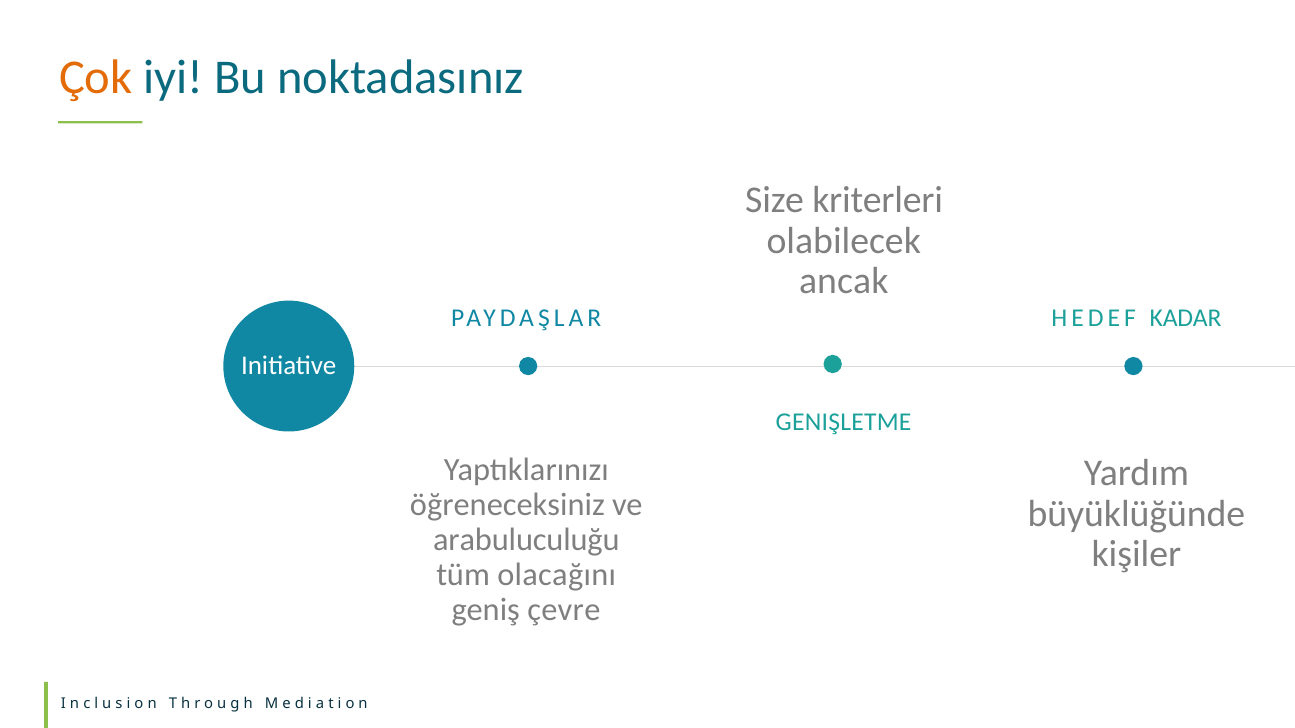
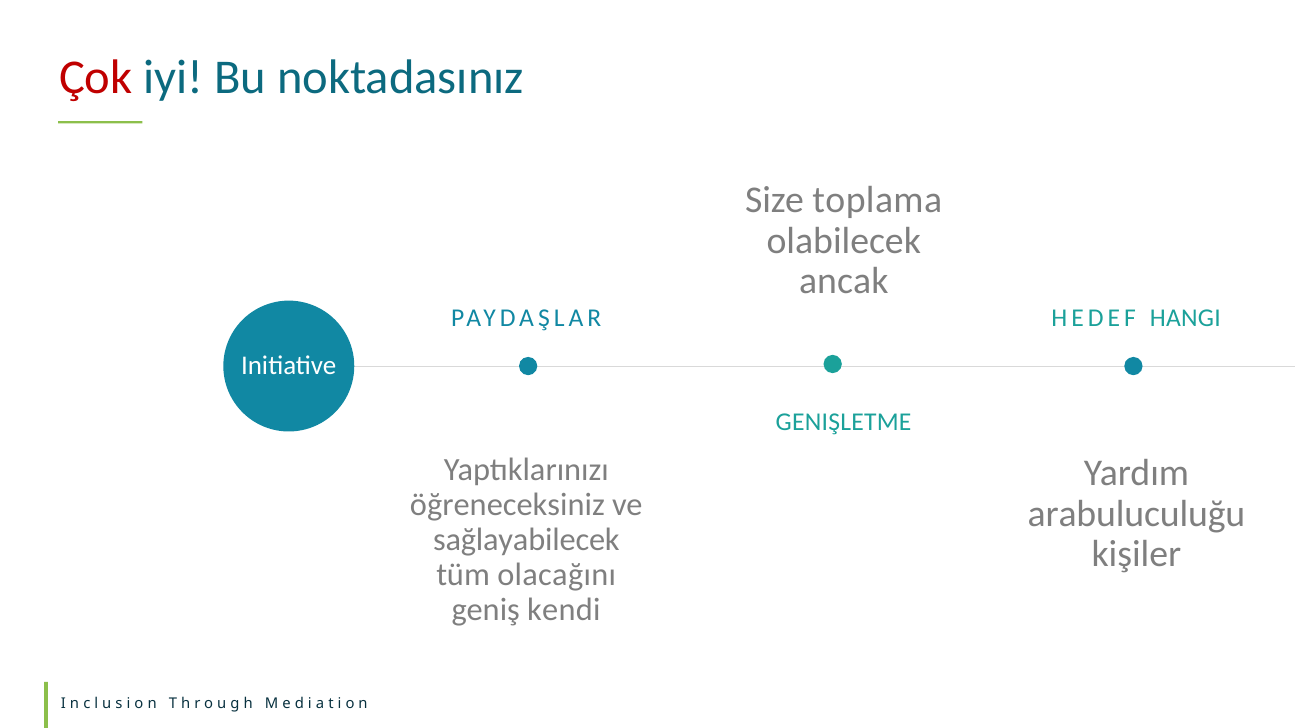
Çok colour: orange -> red (96, 78)
kriterleri: kriterleri -> toplama (877, 200)
KADAR: KADAR -> HANGI (1185, 318)
büyüklüğünde: büyüklüğünde -> arabuluculuğu (1136, 514)
arabuluculuğu: arabuluculuğu -> sağlayabilecek (526, 540)
çevre: çevre -> kendi (564, 610)
